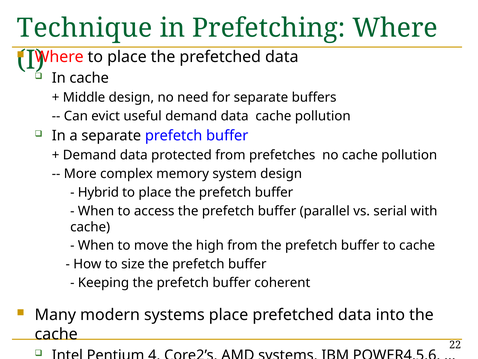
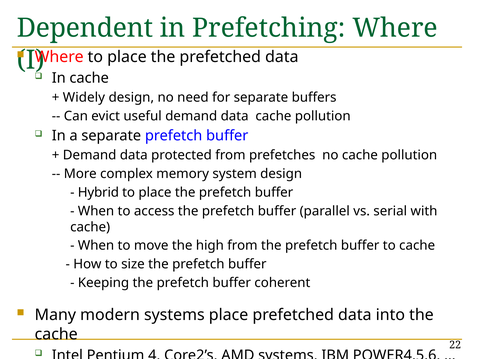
Technique: Technique -> Dependent (85, 28)
Middle: Middle -> Widely (84, 97)
